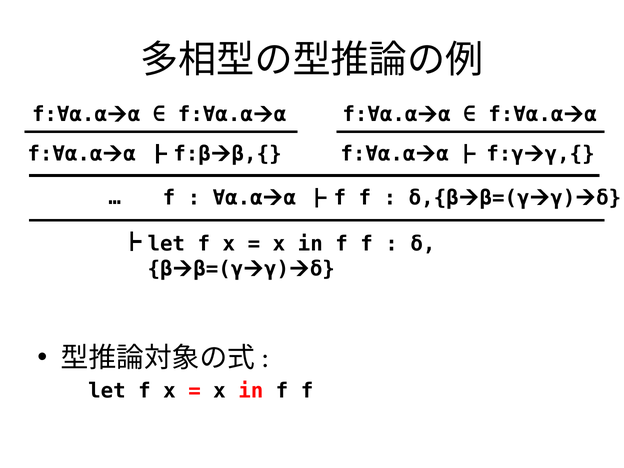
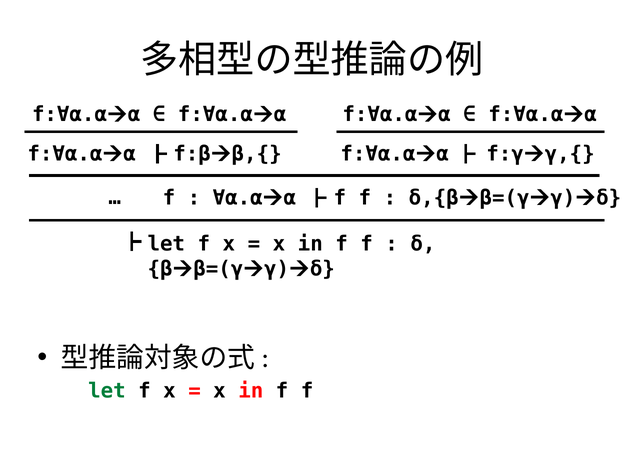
let colour: black -> green (107, 391)
